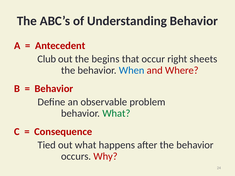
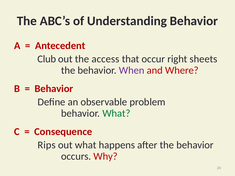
begins: begins -> access (105, 59)
When colour: blue -> purple (132, 70)
Tied: Tied -> Rips (47, 145)
